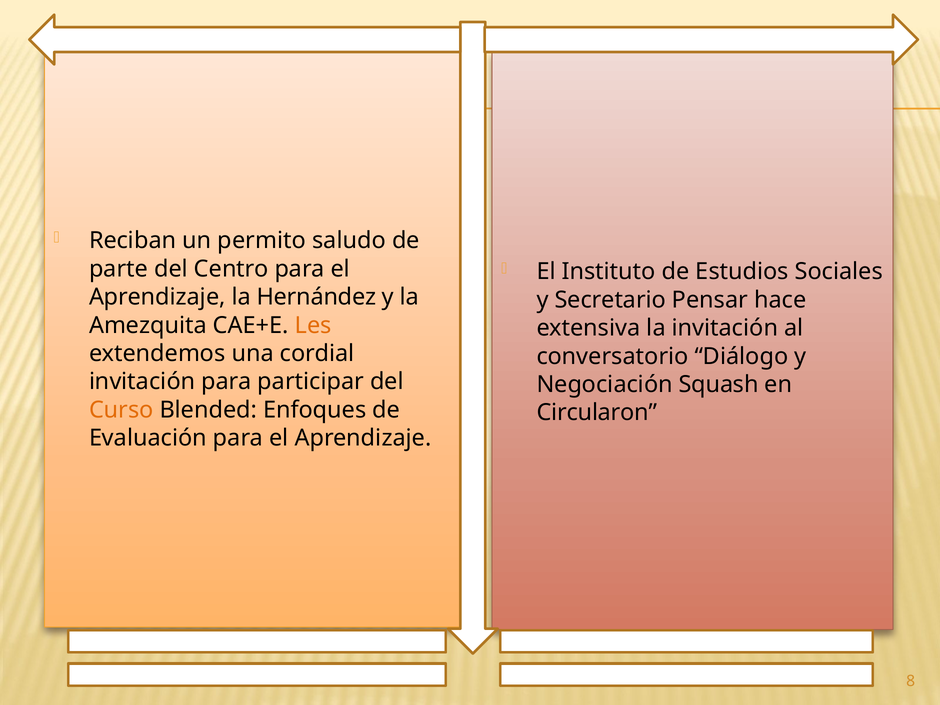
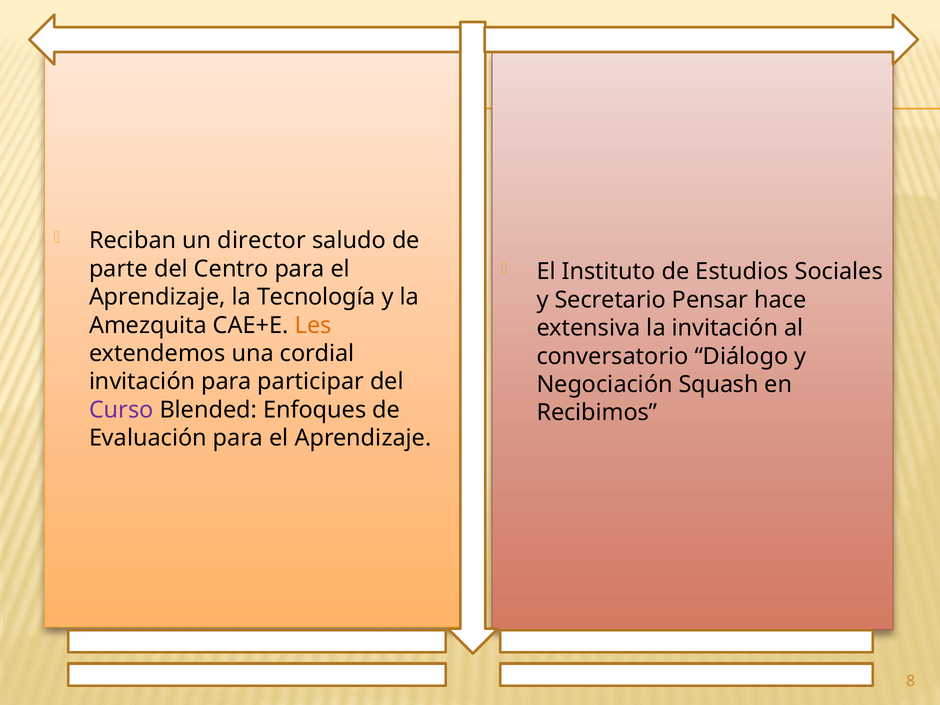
permito: permito -> director (262, 241)
Hernández: Hernández -> Tecnología (316, 297)
Curso colour: orange -> purple (121, 410)
Circularon: Circularon -> Recibimos (597, 413)
